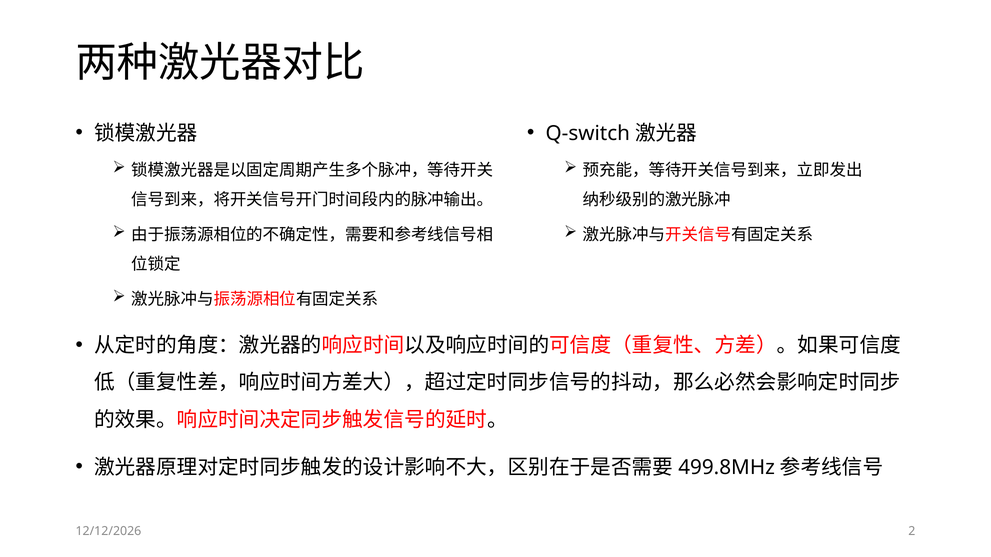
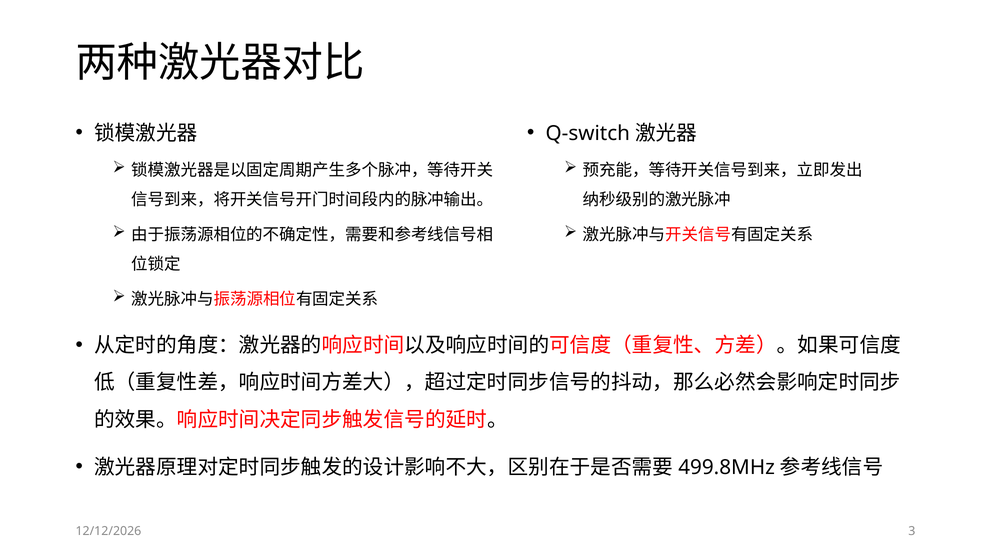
2: 2 -> 3 (912, 531)
